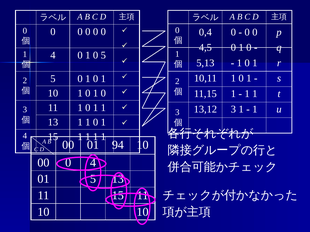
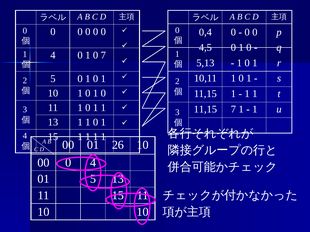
0 5: 5 -> 7 (103, 55)
13,12: 13,12 -> 11,15 (205, 109)
3: 3 -> 7 (233, 109)
94: 94 -> 26 (118, 145)
